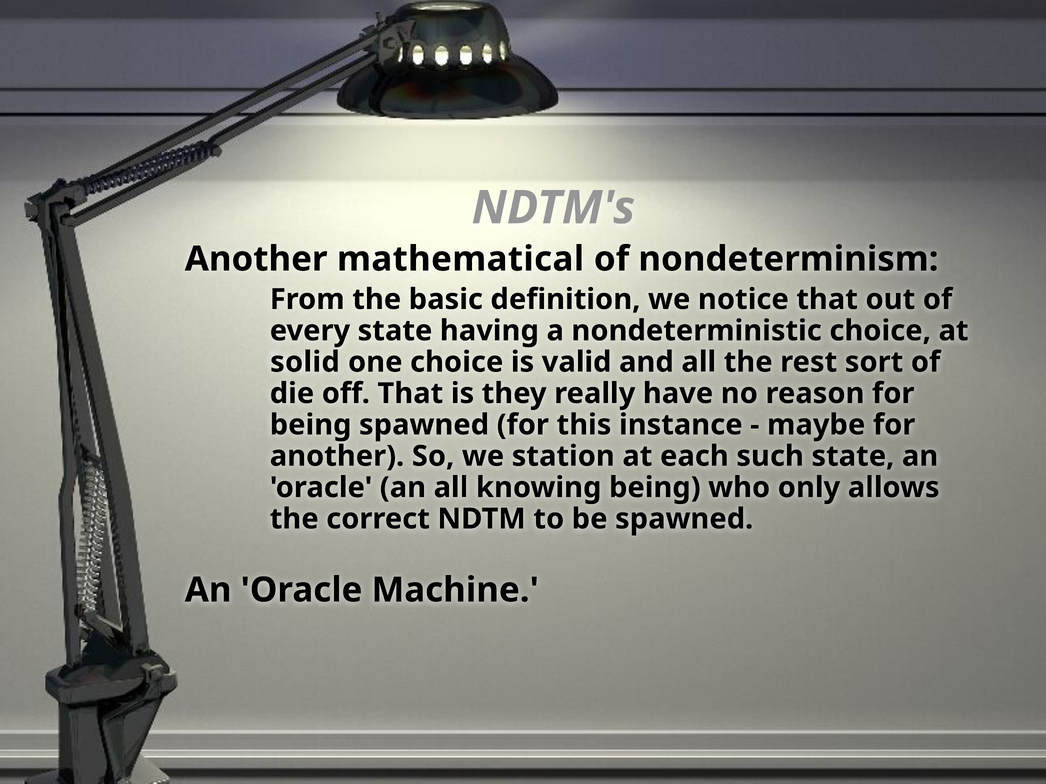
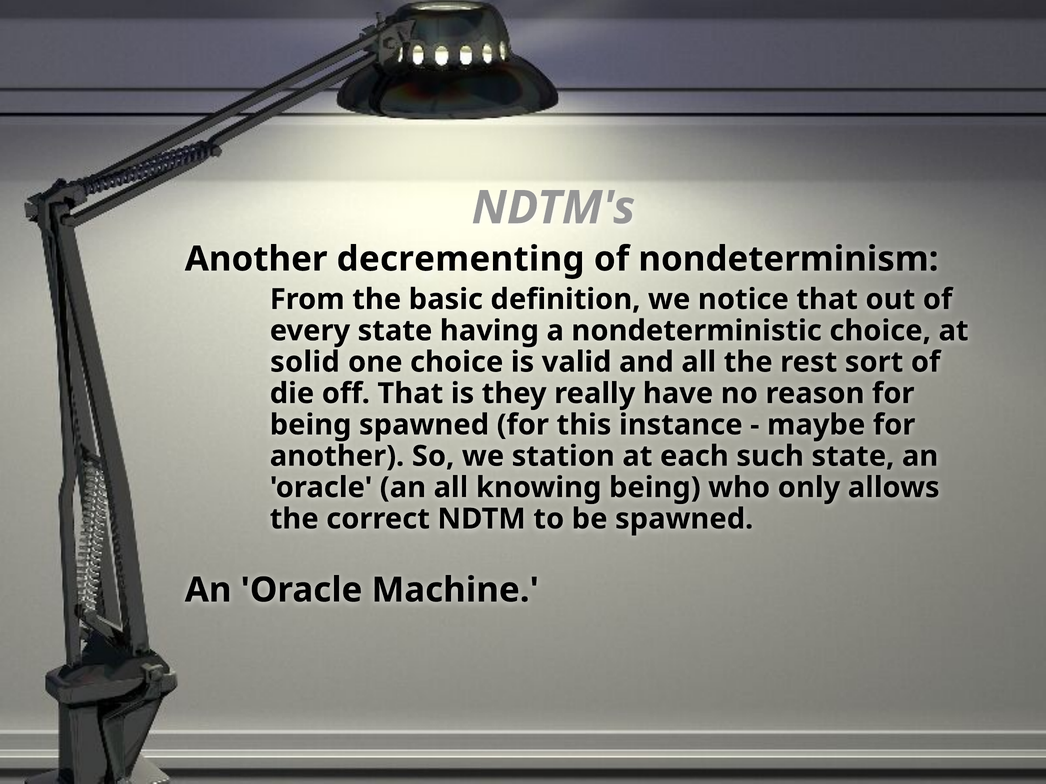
mathematical: mathematical -> decrementing (461, 259)
